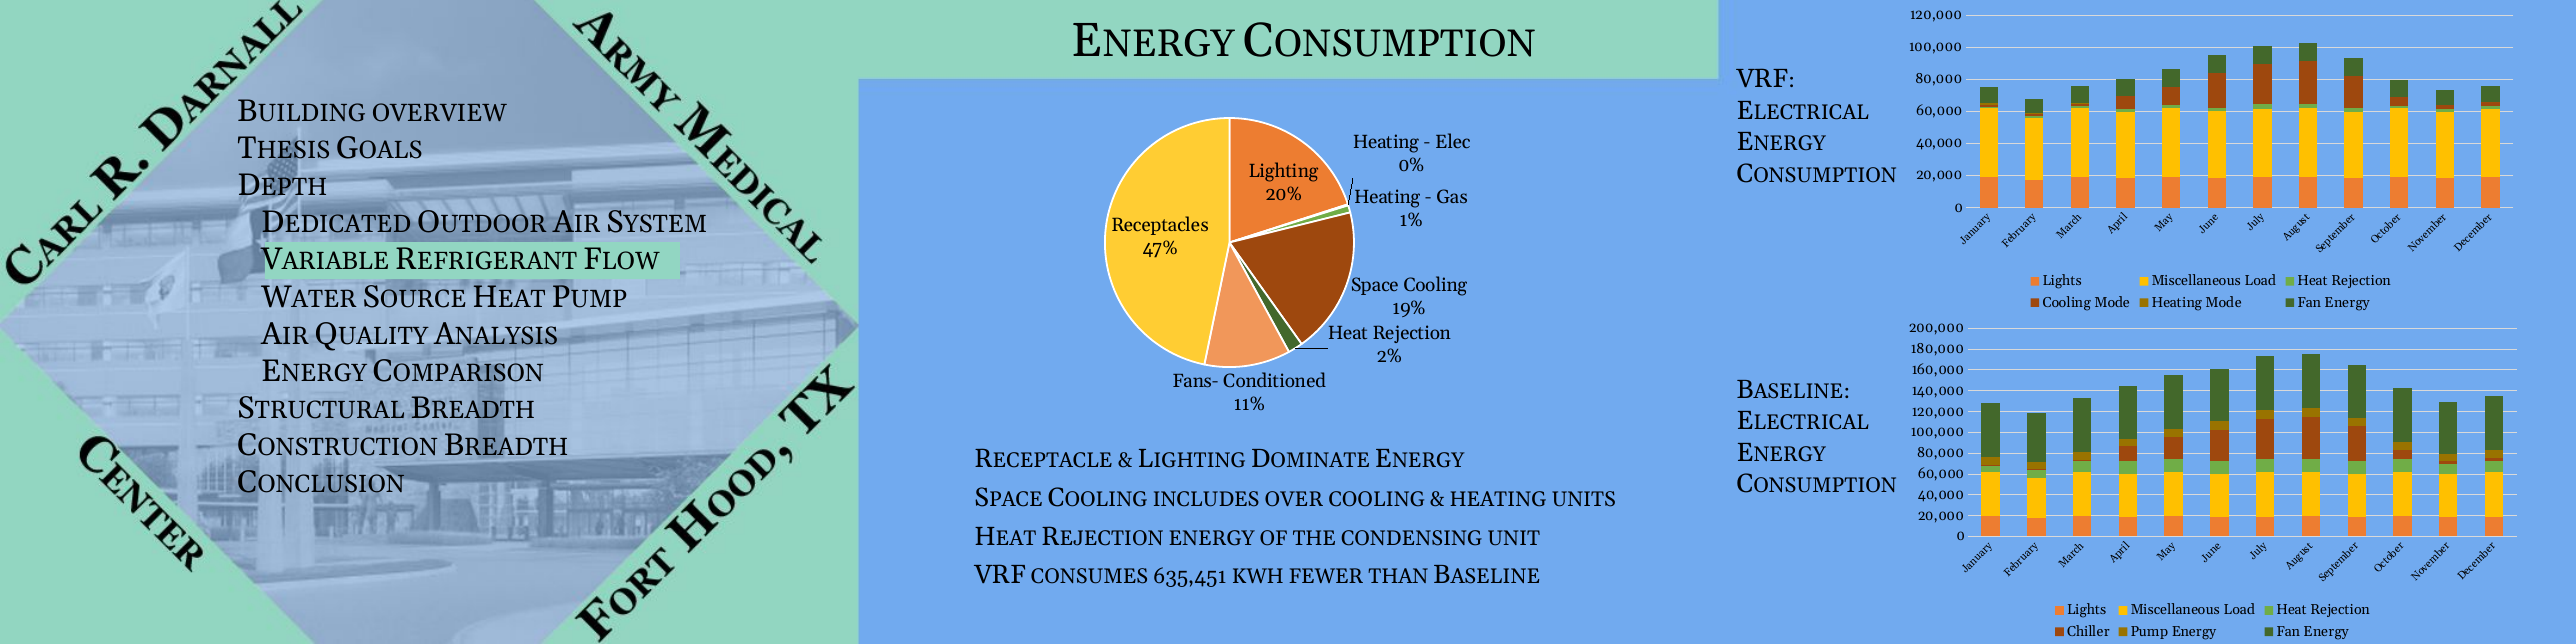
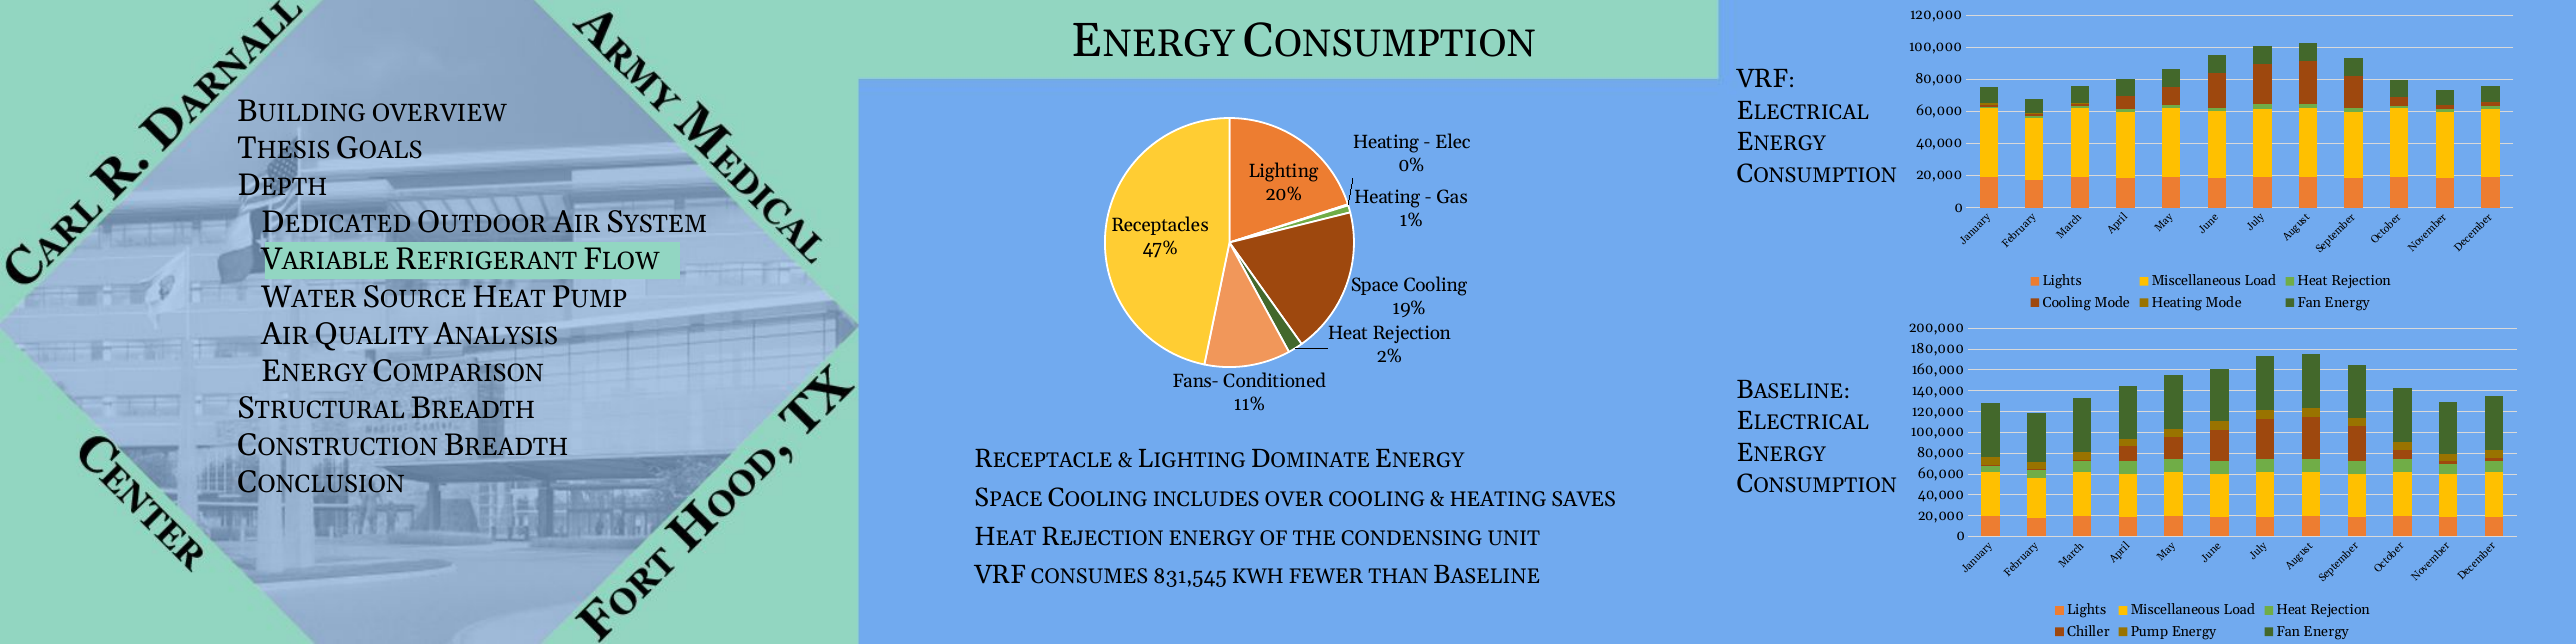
UNITS: UNITS -> SAVES (1584, 500)
635,451: 635,451 -> 831,545 (1190, 577)
